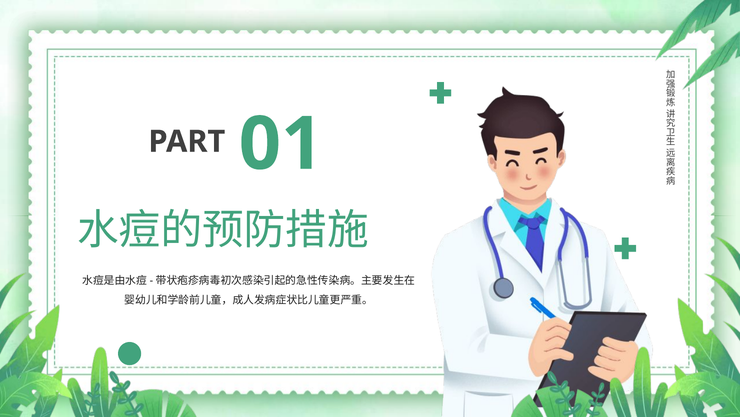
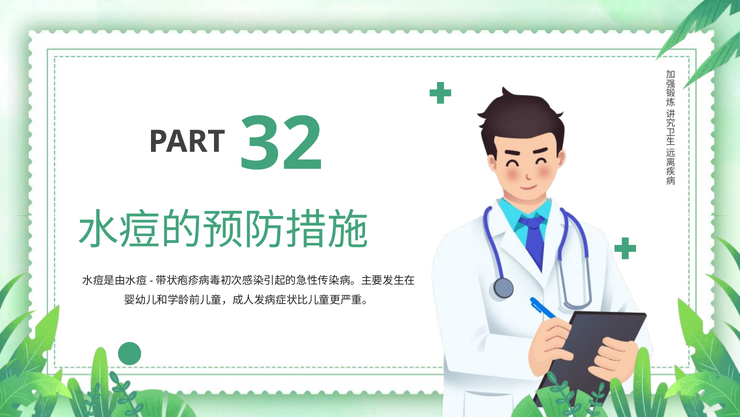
01: 01 -> 32 (281, 144)
